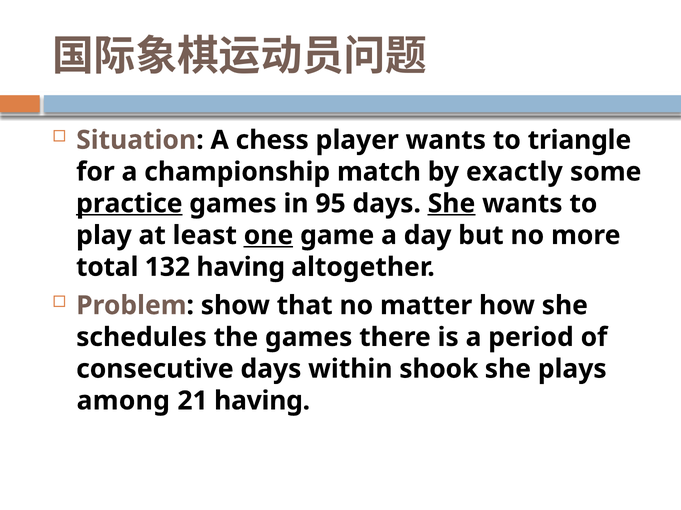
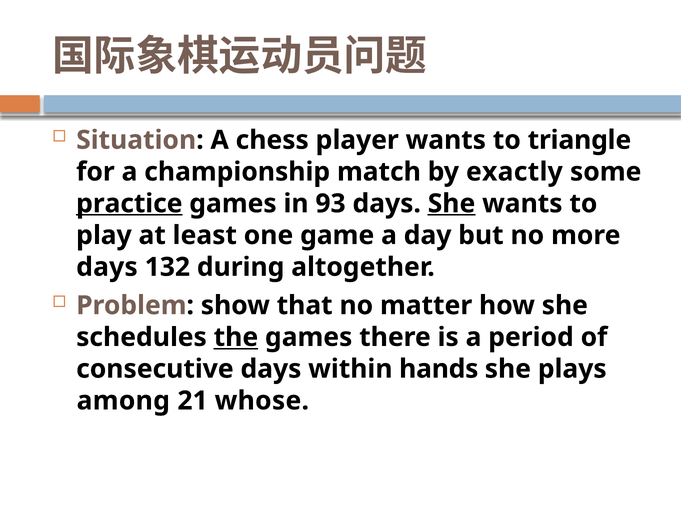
95: 95 -> 93 (331, 204)
one underline: present -> none (268, 236)
total: total -> days (107, 267)
132 having: having -> during (241, 267)
the underline: none -> present (236, 338)
shook: shook -> hands (439, 369)
21 having: having -> whose (262, 401)
